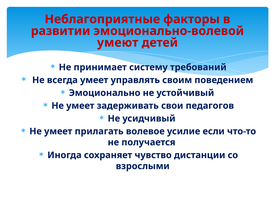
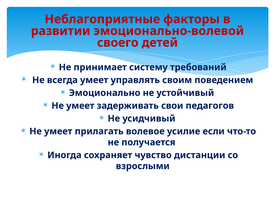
умеют: умеют -> своего (118, 43)
